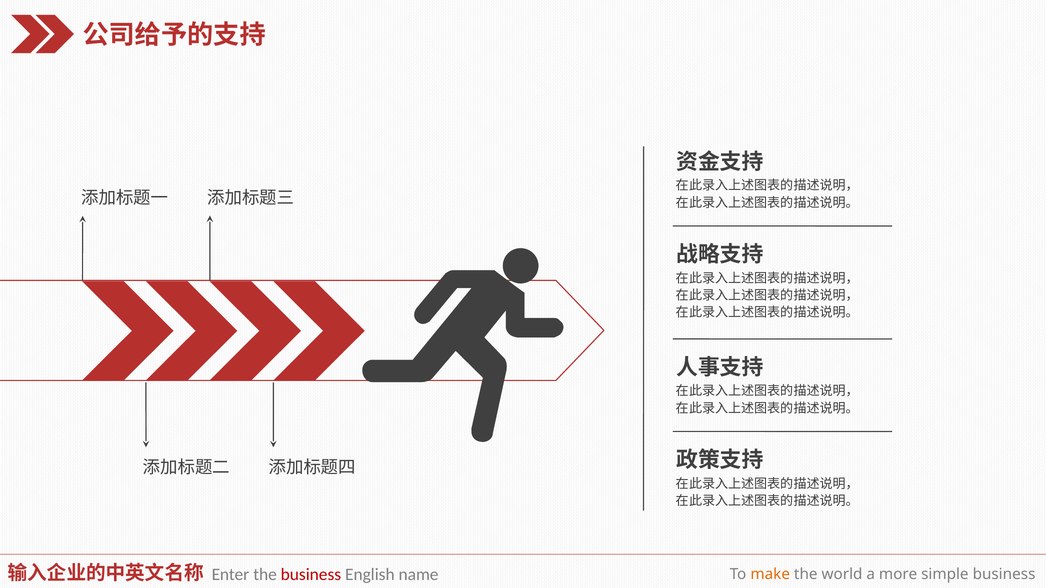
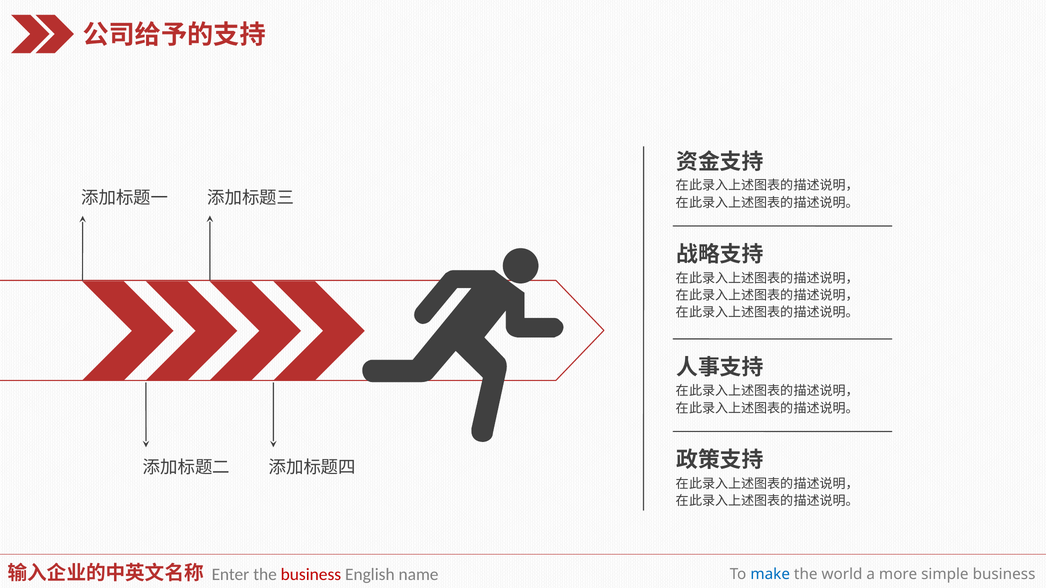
make colour: orange -> blue (770, 575)
